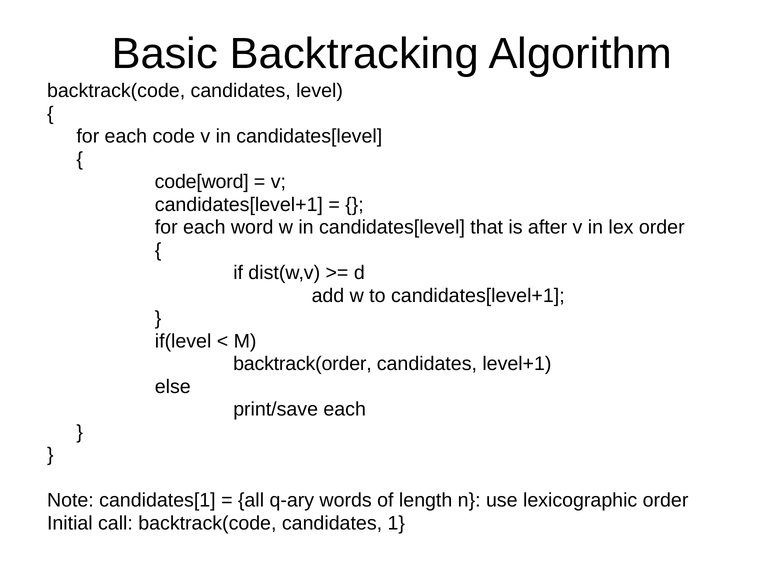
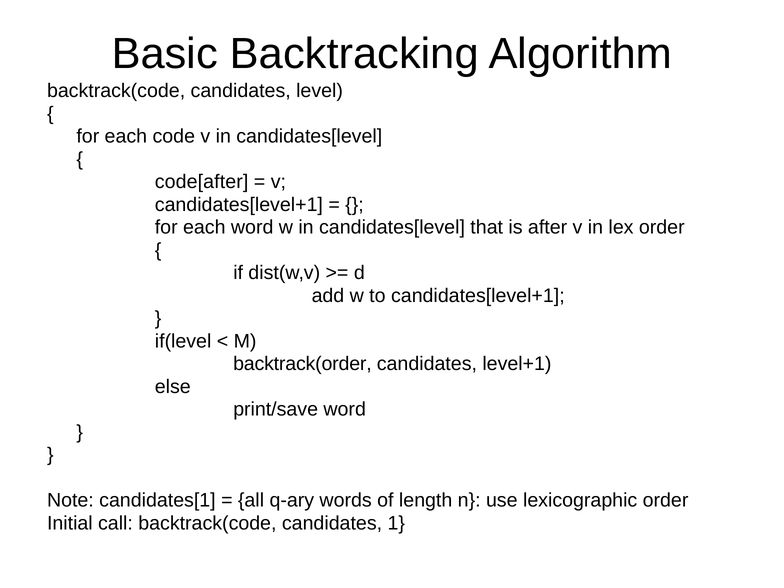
code[word: code[word -> code[after (202, 182)
print/save each: each -> word (345, 409)
